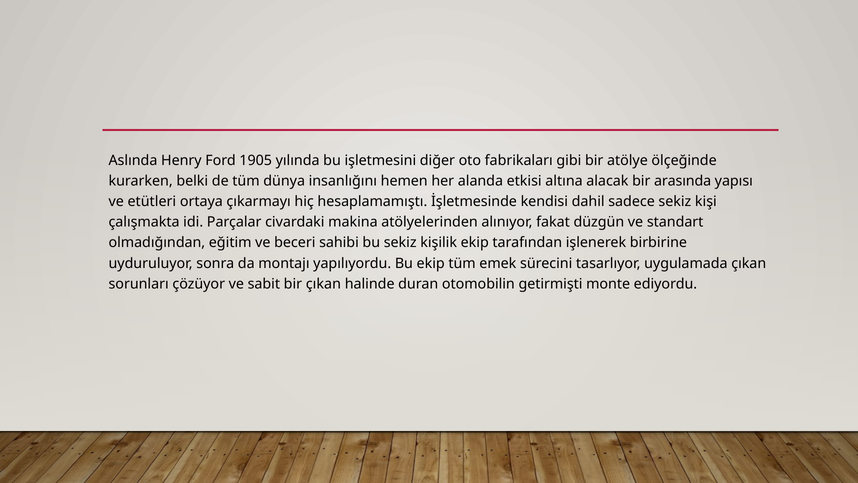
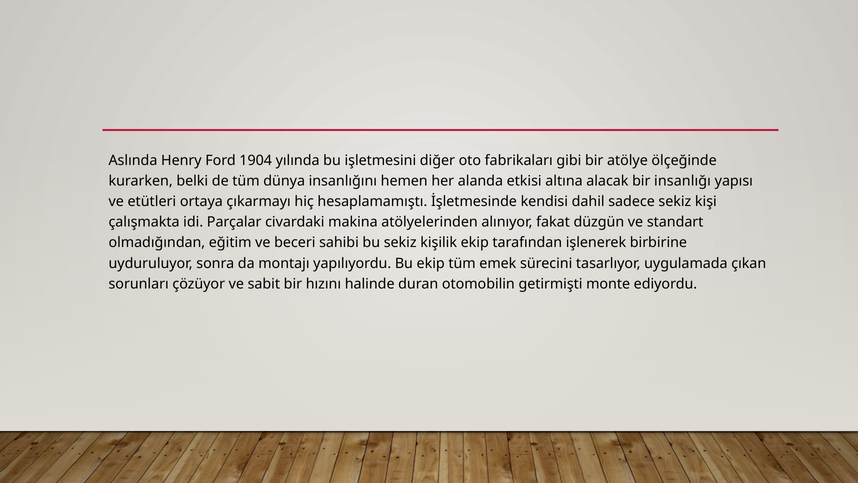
1905: 1905 -> 1904 (256, 160)
arasında: arasında -> insanlığı (683, 181)
bir çıkan: çıkan -> hızını (323, 284)
